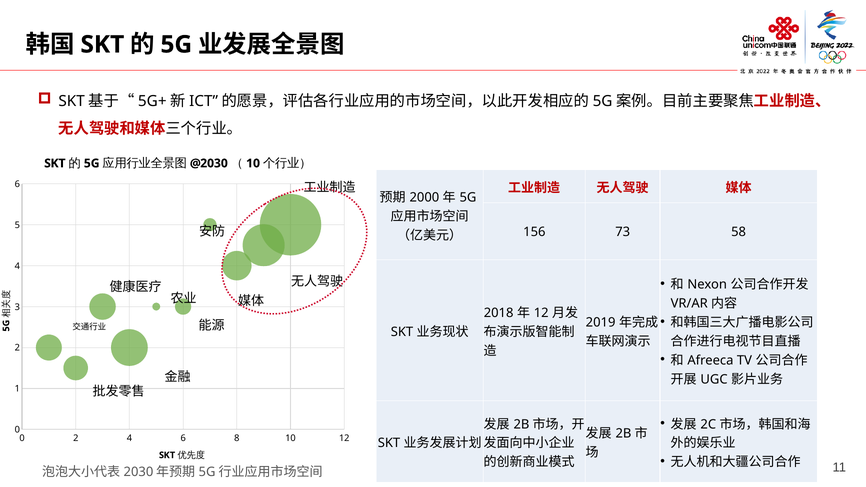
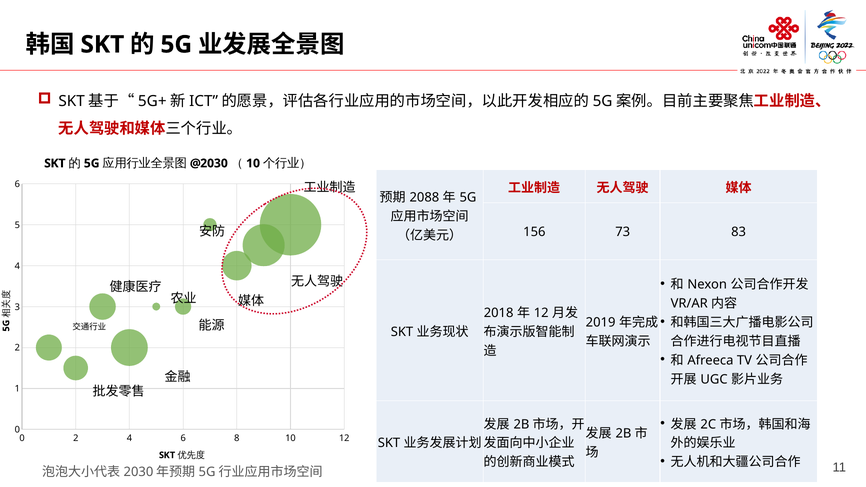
2000: 2000 -> 2088 (424, 197)
58: 58 -> 83 (739, 232)
